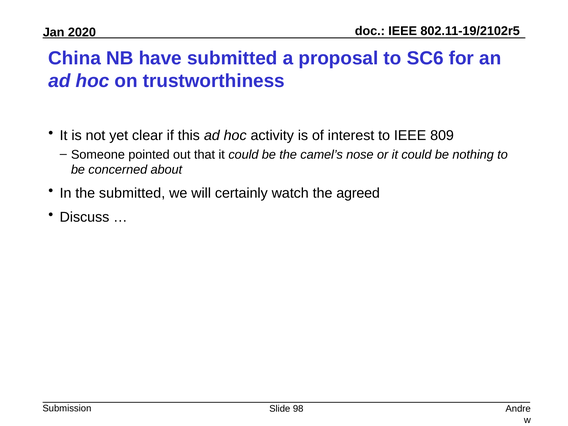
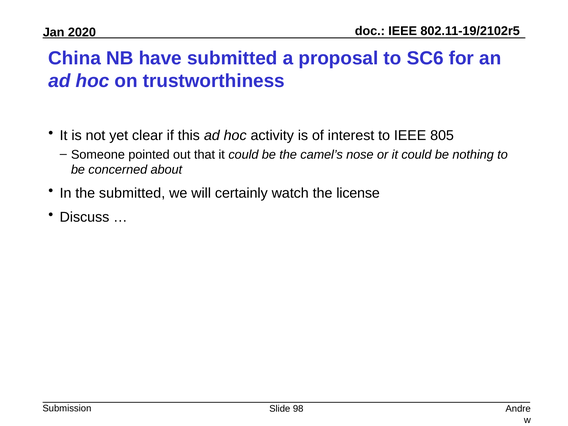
809: 809 -> 805 (442, 135)
agreed: agreed -> license (358, 193)
